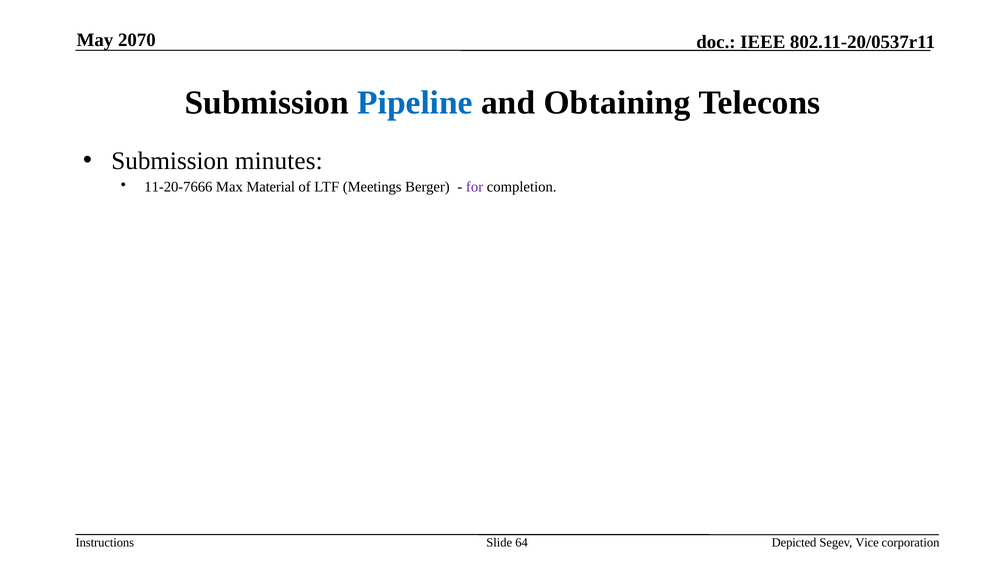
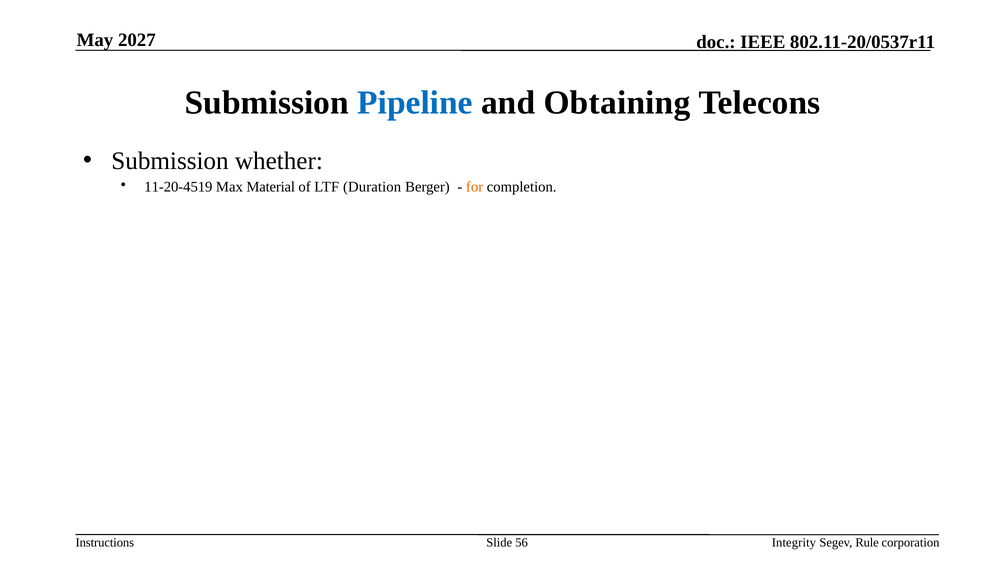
2070: 2070 -> 2027 (137, 40)
minutes: minutes -> whether (279, 161)
11-20-7666: 11-20-7666 -> 11-20-4519 (178, 187)
Meetings: Meetings -> Duration (372, 187)
for colour: purple -> orange (475, 187)
64: 64 -> 56 (522, 543)
Depicted: Depicted -> Integrity (794, 543)
Vice: Vice -> Rule (867, 543)
